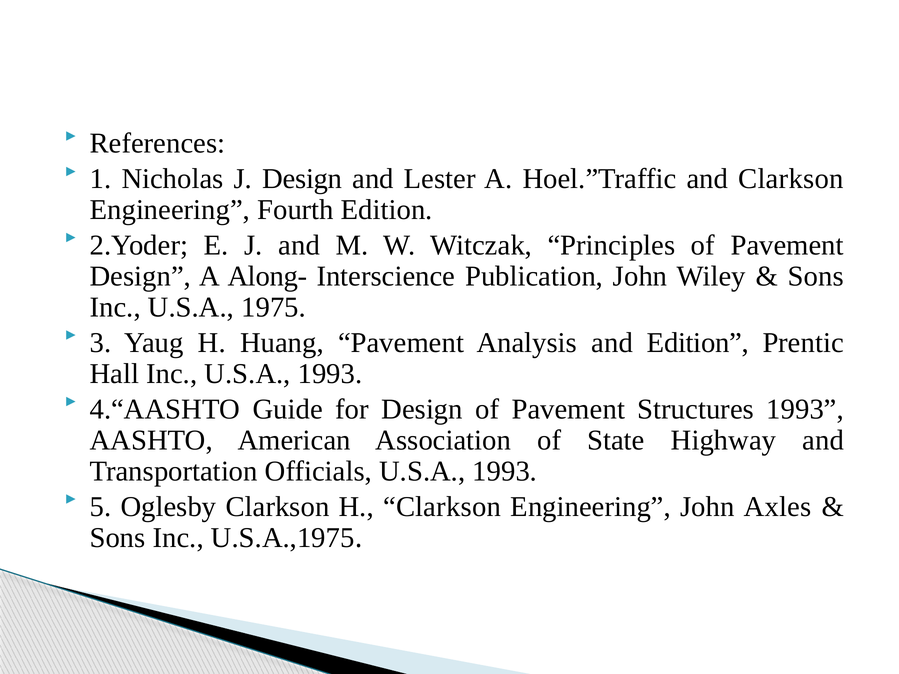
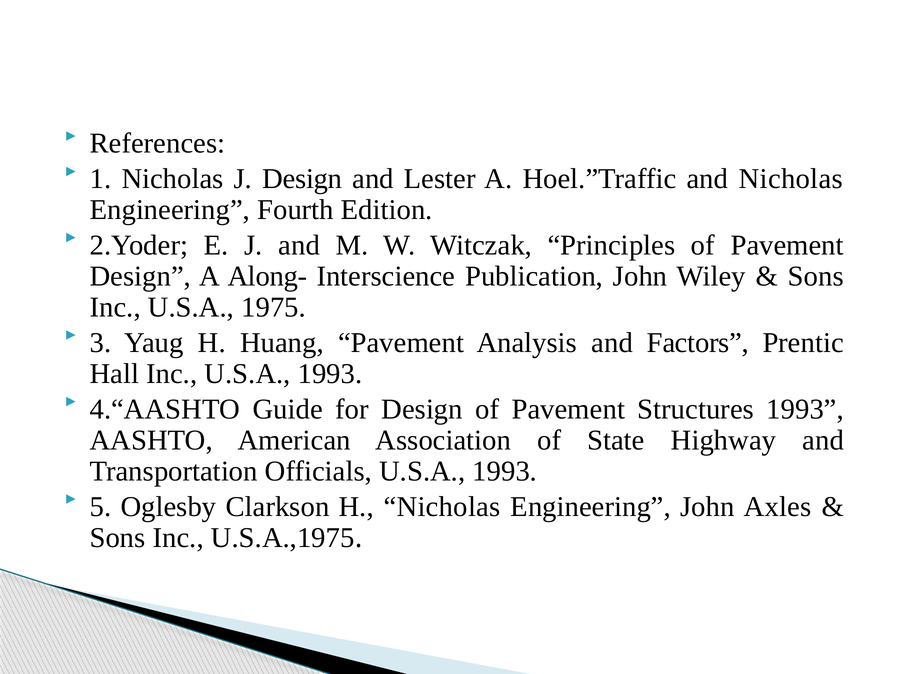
and Clarkson: Clarkson -> Nicholas (791, 179)
and Edition: Edition -> Factors (698, 343)
H Clarkson: Clarkson -> Nicholas (442, 507)
